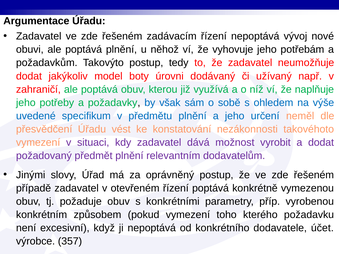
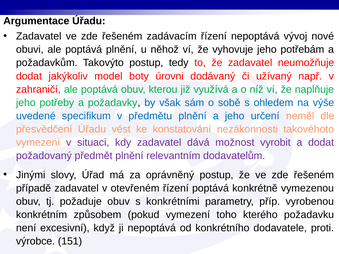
účet: účet -> proti (322, 228)
357: 357 -> 151 (70, 242)
